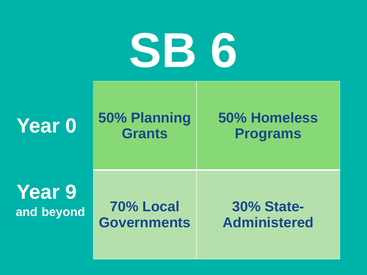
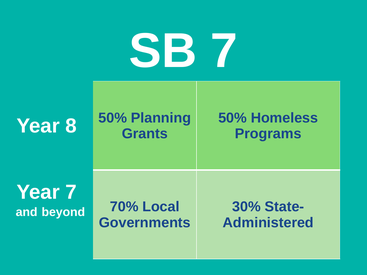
SB 6: 6 -> 7 (224, 51)
0: 0 -> 8 (71, 126)
Year 9: 9 -> 7 (71, 192)
